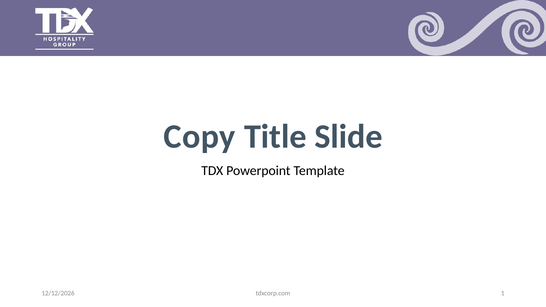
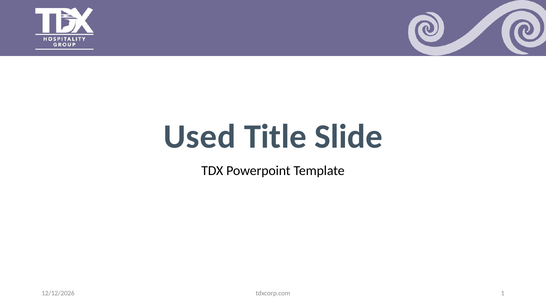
Copy: Copy -> Used (200, 136)
